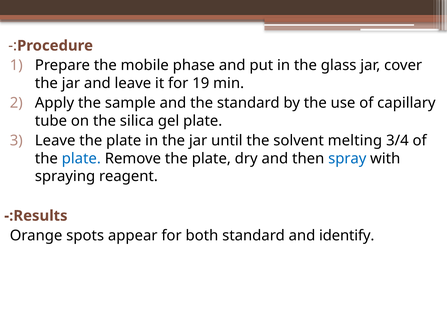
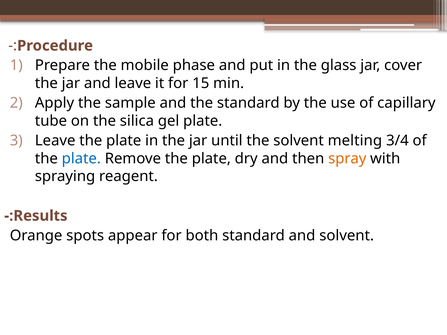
19: 19 -> 15 (201, 83)
spray colour: blue -> orange (347, 159)
and identify: identify -> solvent (347, 236)
